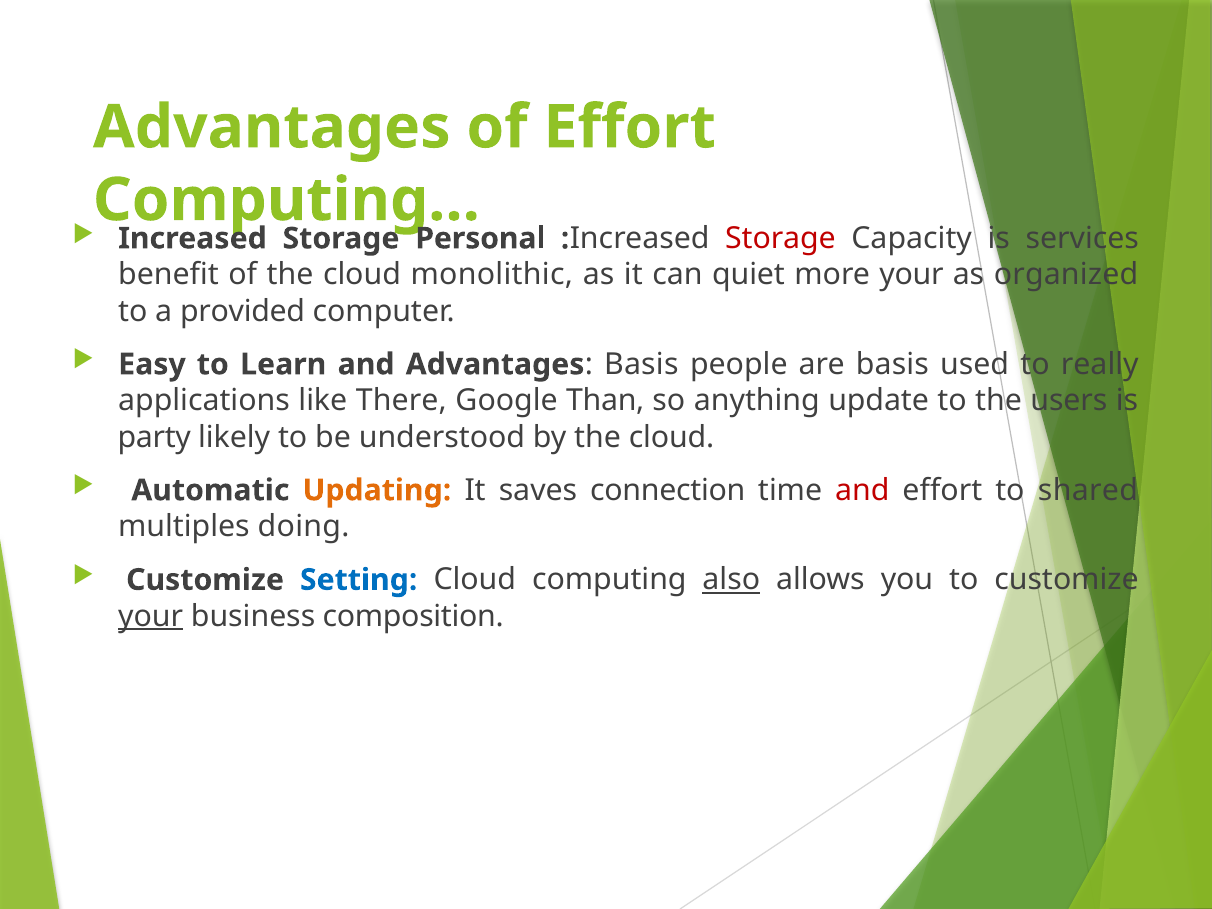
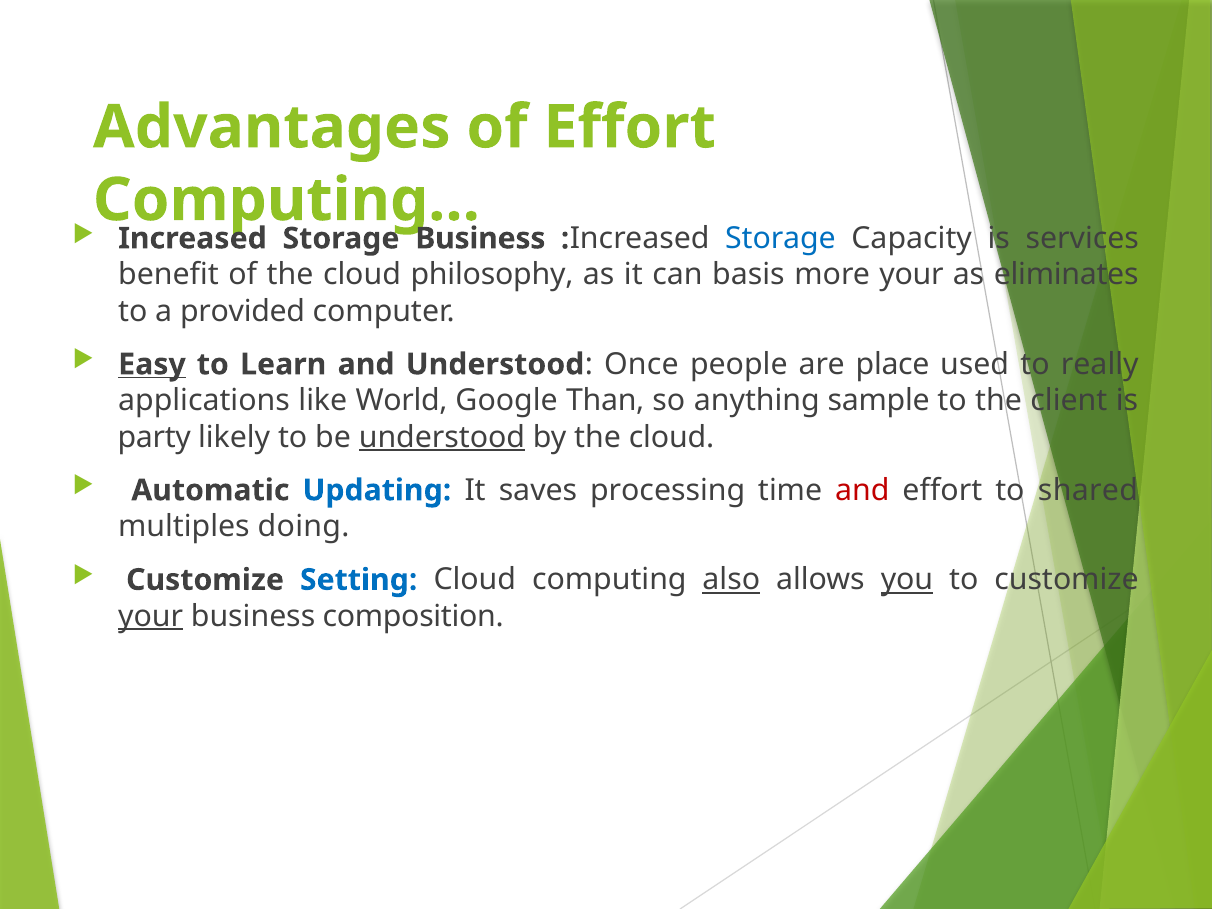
Personal: Personal -> Business (480, 238)
Storage colour: red -> blue (780, 238)
monolithic: monolithic -> philosophy (492, 275)
quiet: quiet -> basis (748, 275)
organized: organized -> eliminates (1066, 275)
Easy underline: none -> present (152, 364)
and Advantages: Advantages -> Understood (495, 364)
Basis: Basis -> Once (641, 364)
are basis: basis -> place (893, 364)
There: There -> World (402, 401)
update: update -> sample (879, 401)
users: users -> client (1069, 401)
understood underline: none -> present (442, 437)
Updating colour: orange -> blue (377, 490)
connection: connection -> processing (668, 490)
you underline: none -> present (907, 580)
